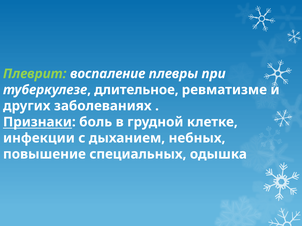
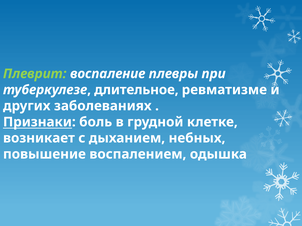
инфекции: инфекции -> возникает (39, 138)
специальных: специальных -> воспалением (138, 154)
